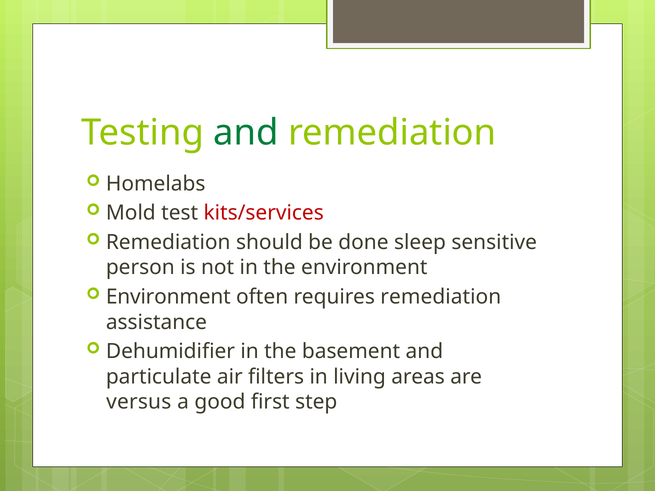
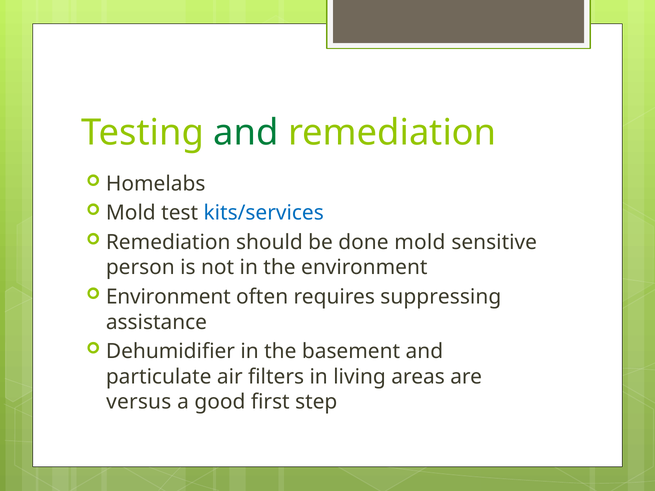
kits/services colour: red -> blue (264, 213)
done sleep: sleep -> mold (420, 243)
requires remediation: remediation -> suppressing (441, 297)
